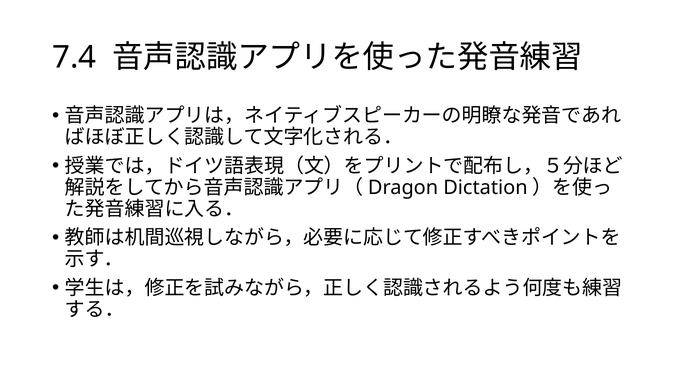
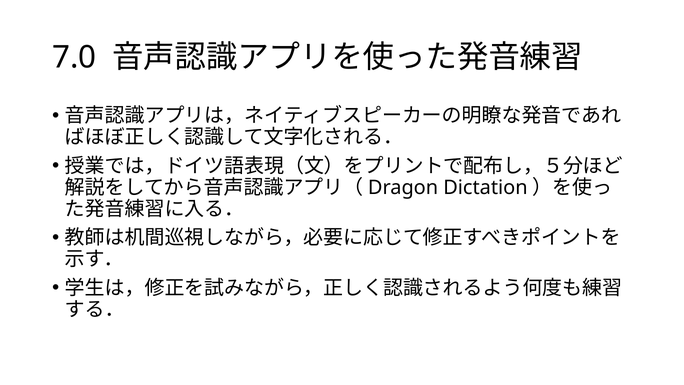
7.4: 7.4 -> 7.0 (74, 57)
